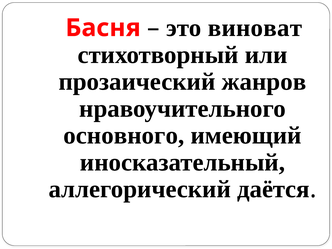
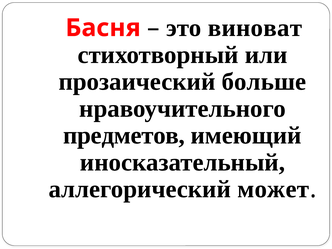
жанров: жанров -> больше (264, 82)
основного: основного -> предметов (124, 135)
даётся: даётся -> может (273, 189)
